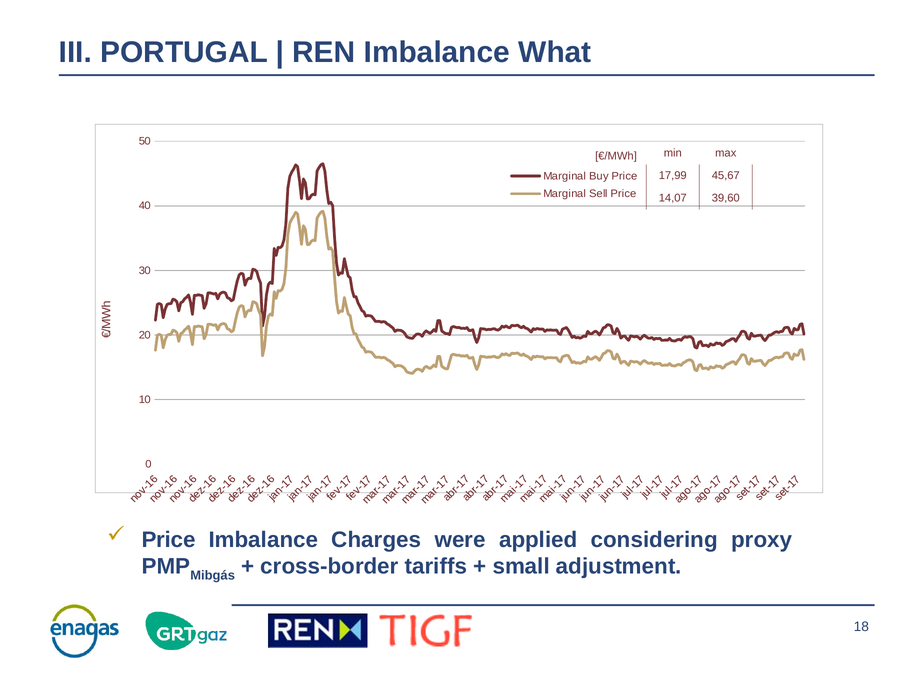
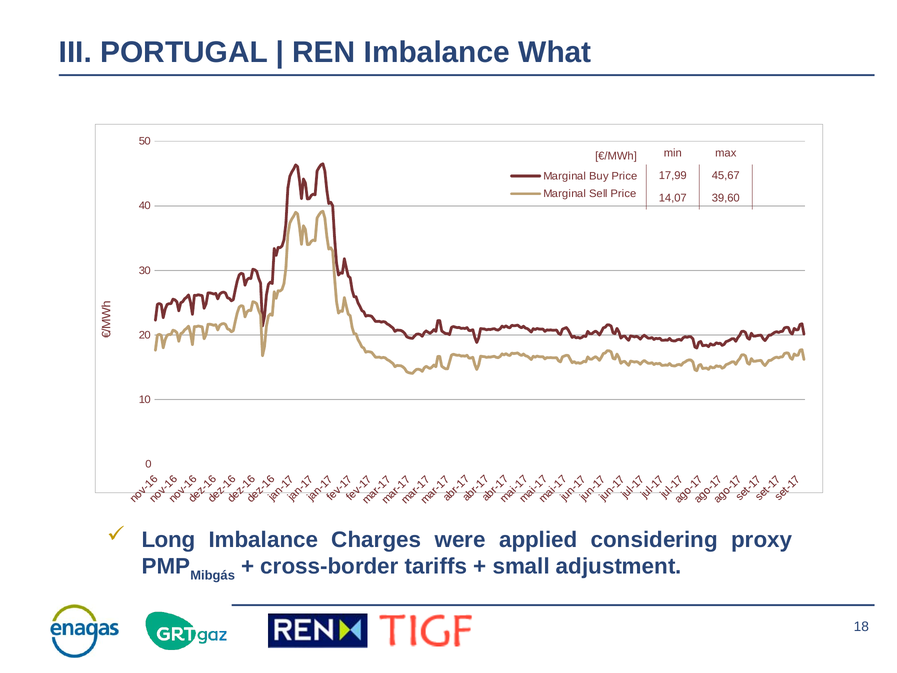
Price: Price -> Long (169, 539)
